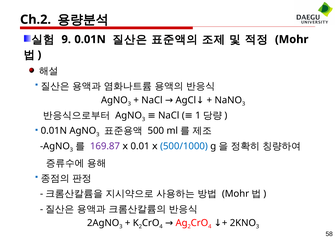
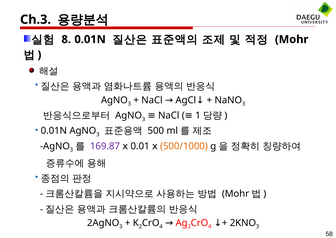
Ch.2: Ch.2 -> Ch.3 (36, 20)
9: 9 -> 8 (66, 39)
500/1000 colour: blue -> orange (184, 146)
